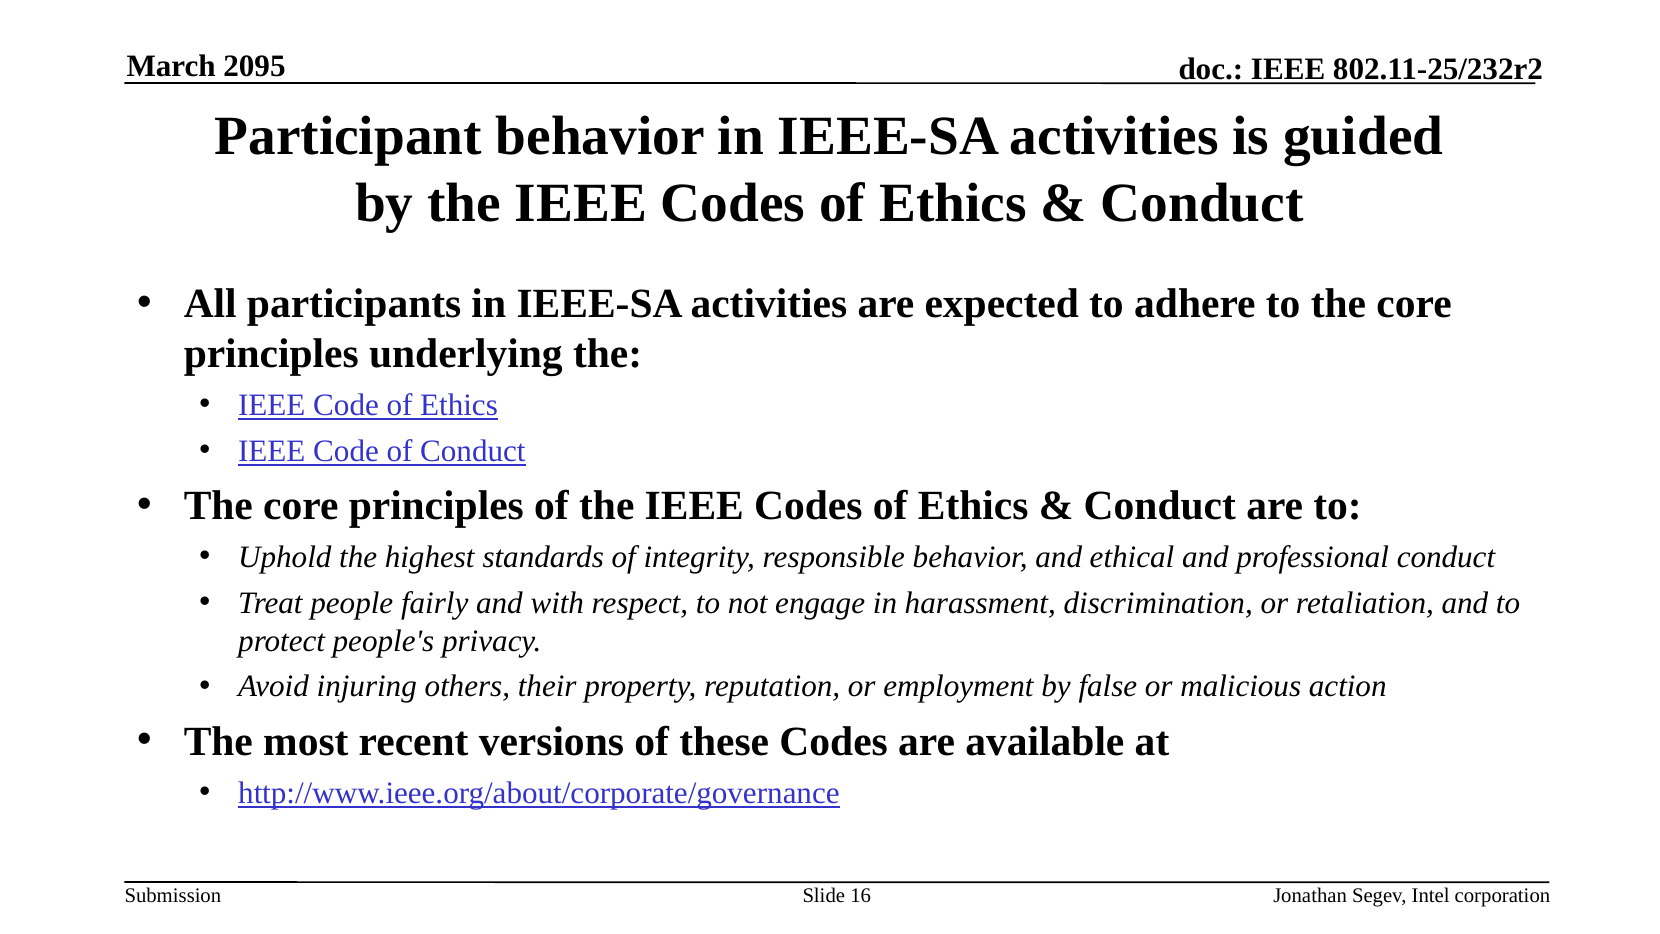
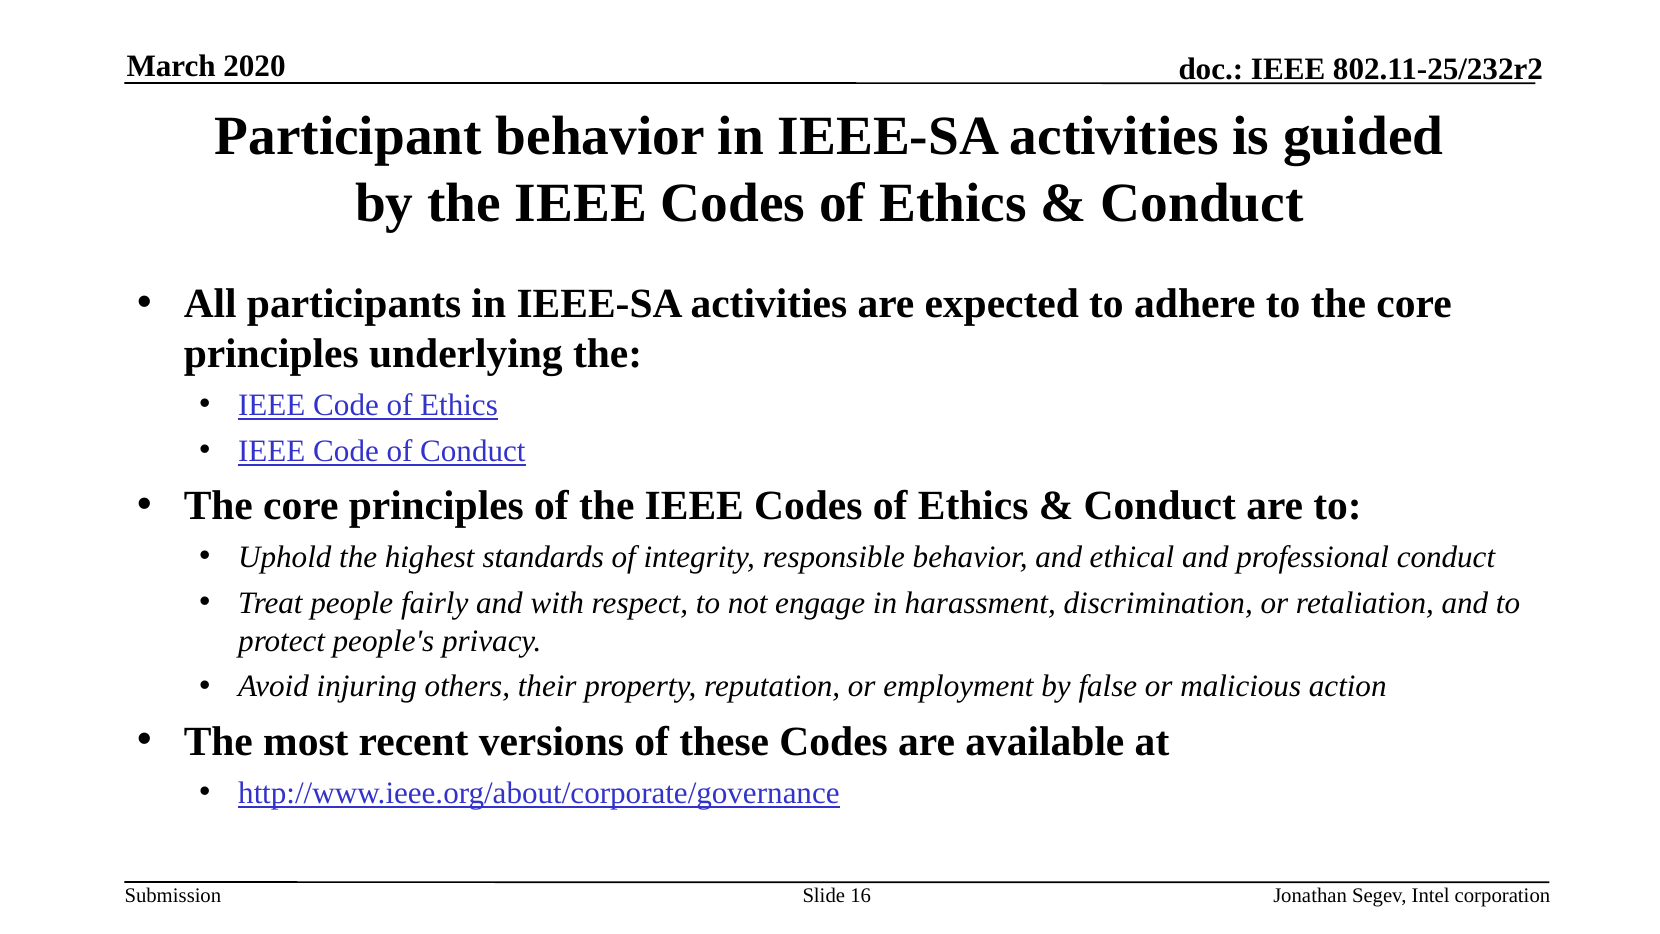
2095: 2095 -> 2020 (254, 66)
